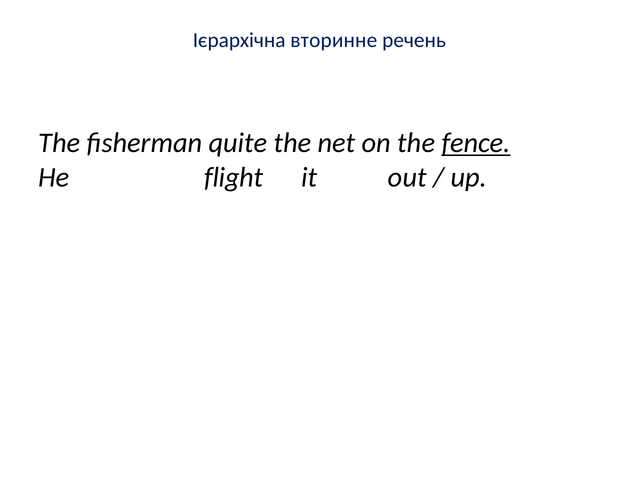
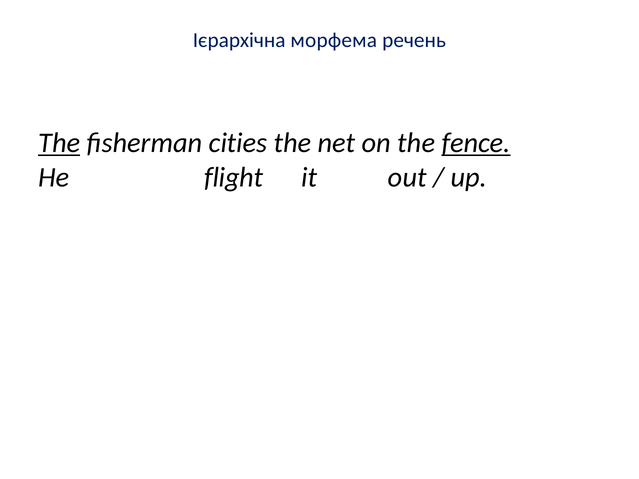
вторинне: вторинне -> морфема (334, 40)
The underline: none -> present (59, 143)
quite: quite -> cities (238, 143)
